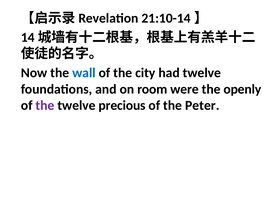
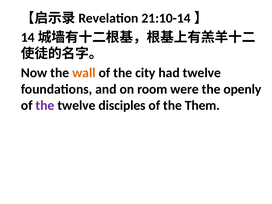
wall colour: blue -> orange (84, 73)
precious: precious -> disciples (122, 106)
Peter: Peter -> Them (202, 106)
